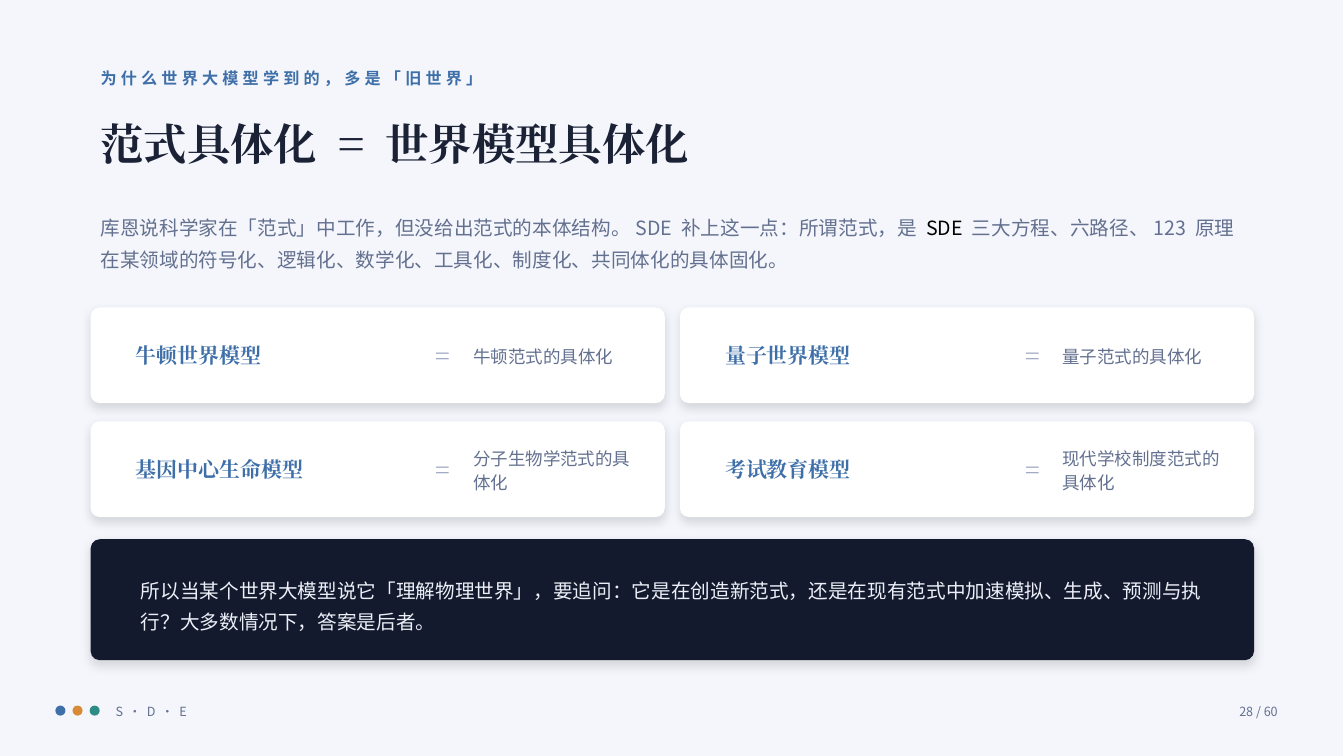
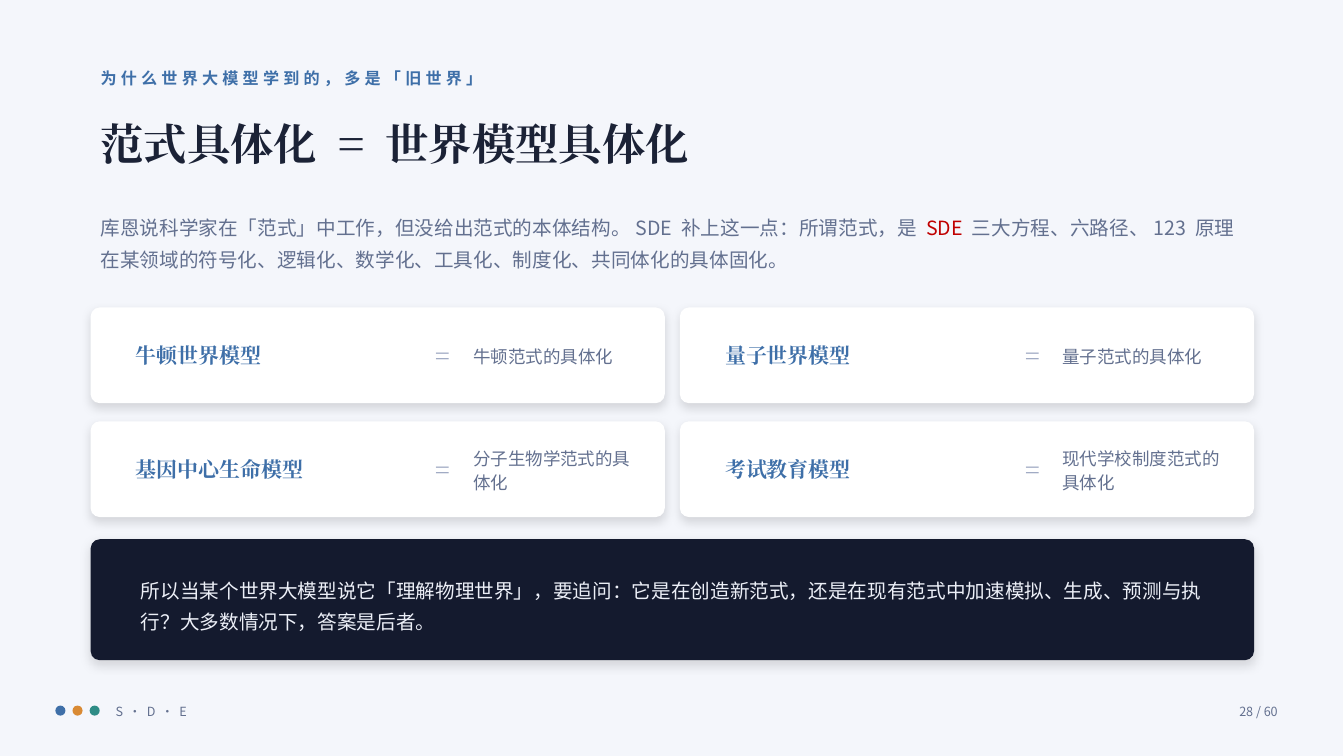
SDE colour: black -> red (944, 229)
